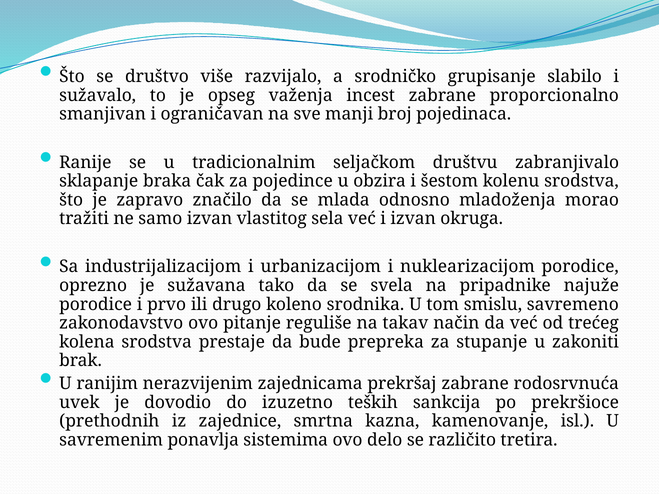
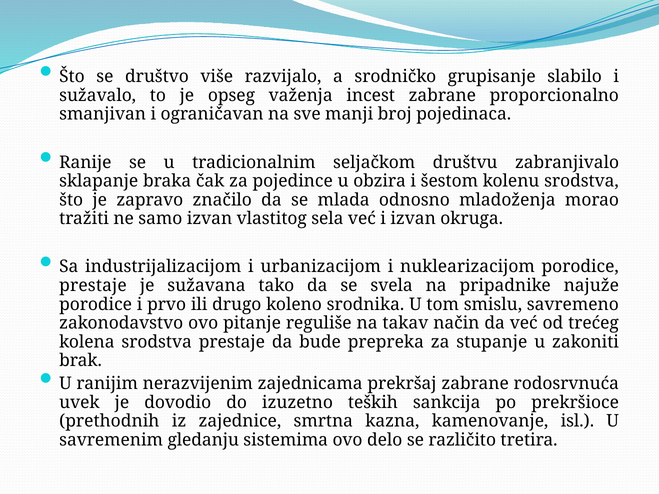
oprezno: oprezno -> prestaje (93, 286)
ponavlja: ponavlja -> gledanju (203, 440)
